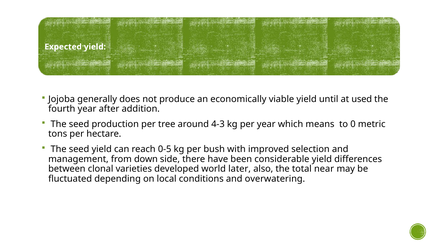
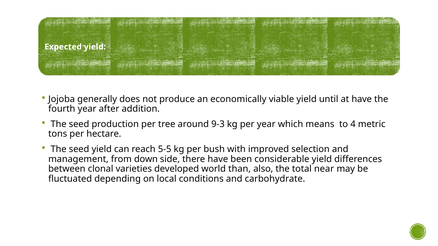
at used: used -> have (362, 99)
4-3: 4-3 -> 9-3 (218, 124)
0: 0 -> 4 (353, 124)
0-5: 0-5 -> 5-5 (165, 150)
later: later -> than (240, 169)
overwatering: overwatering -> carbohydrate (275, 179)
